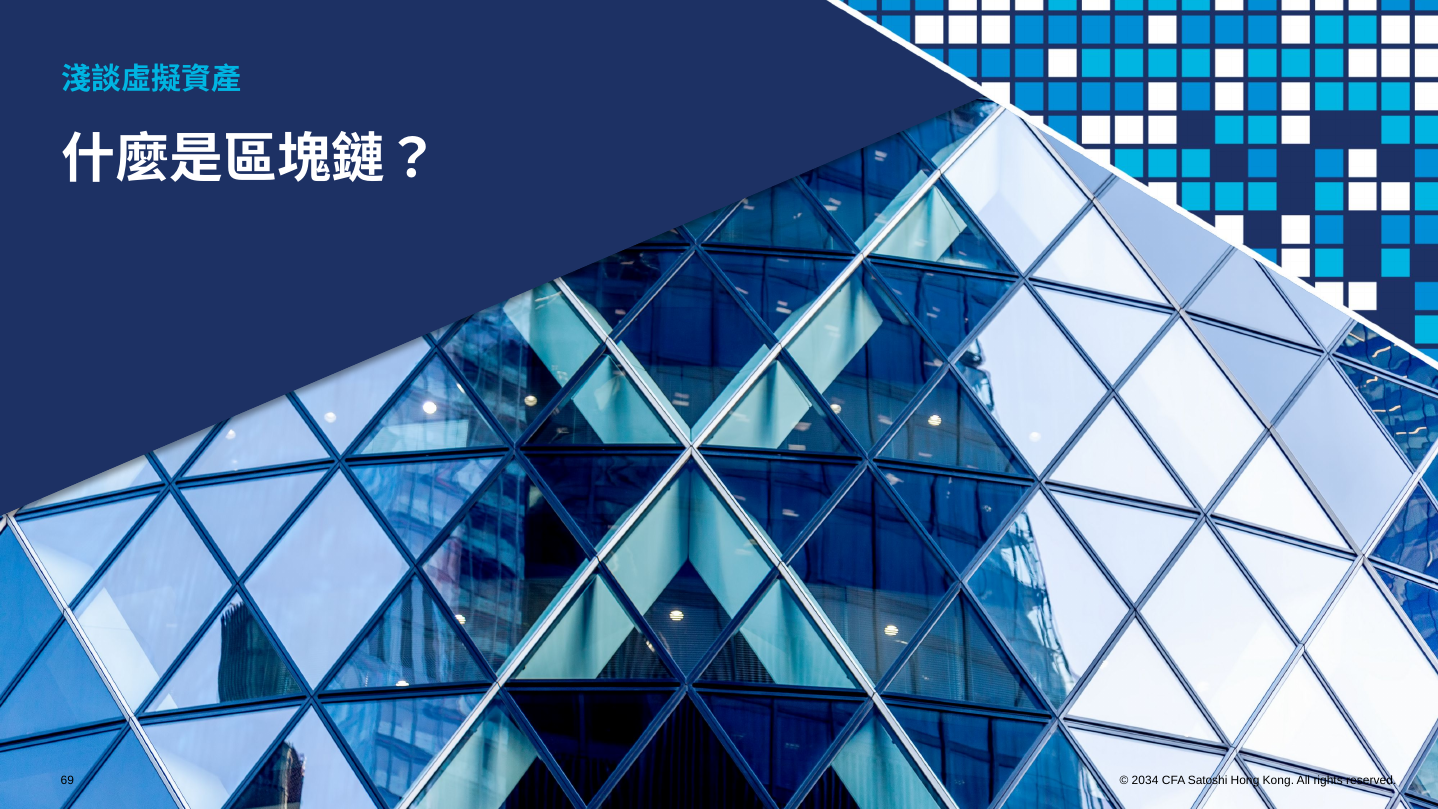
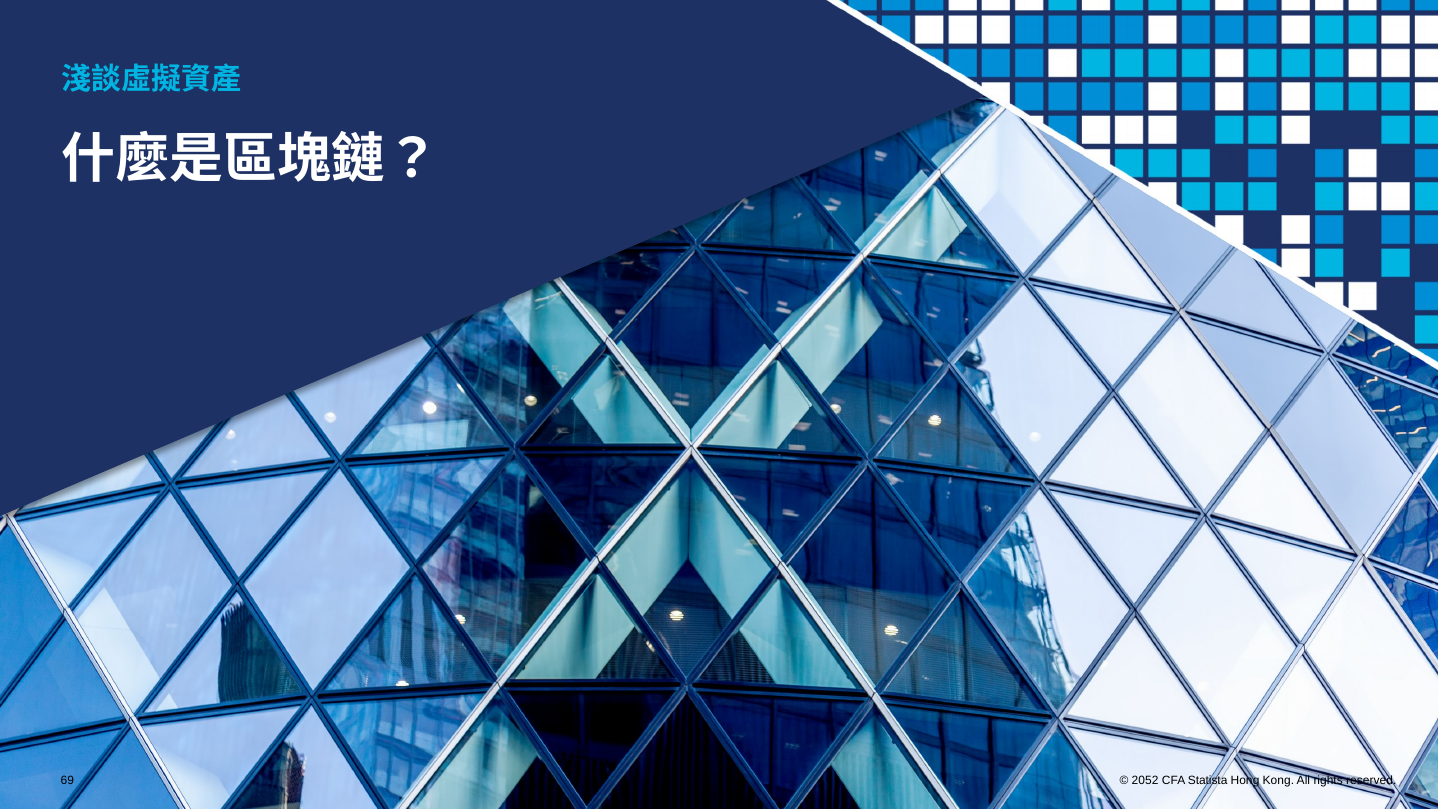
2034: 2034 -> 2052 (1145, 780)
Satoshi: Satoshi -> Statista (1208, 780)
